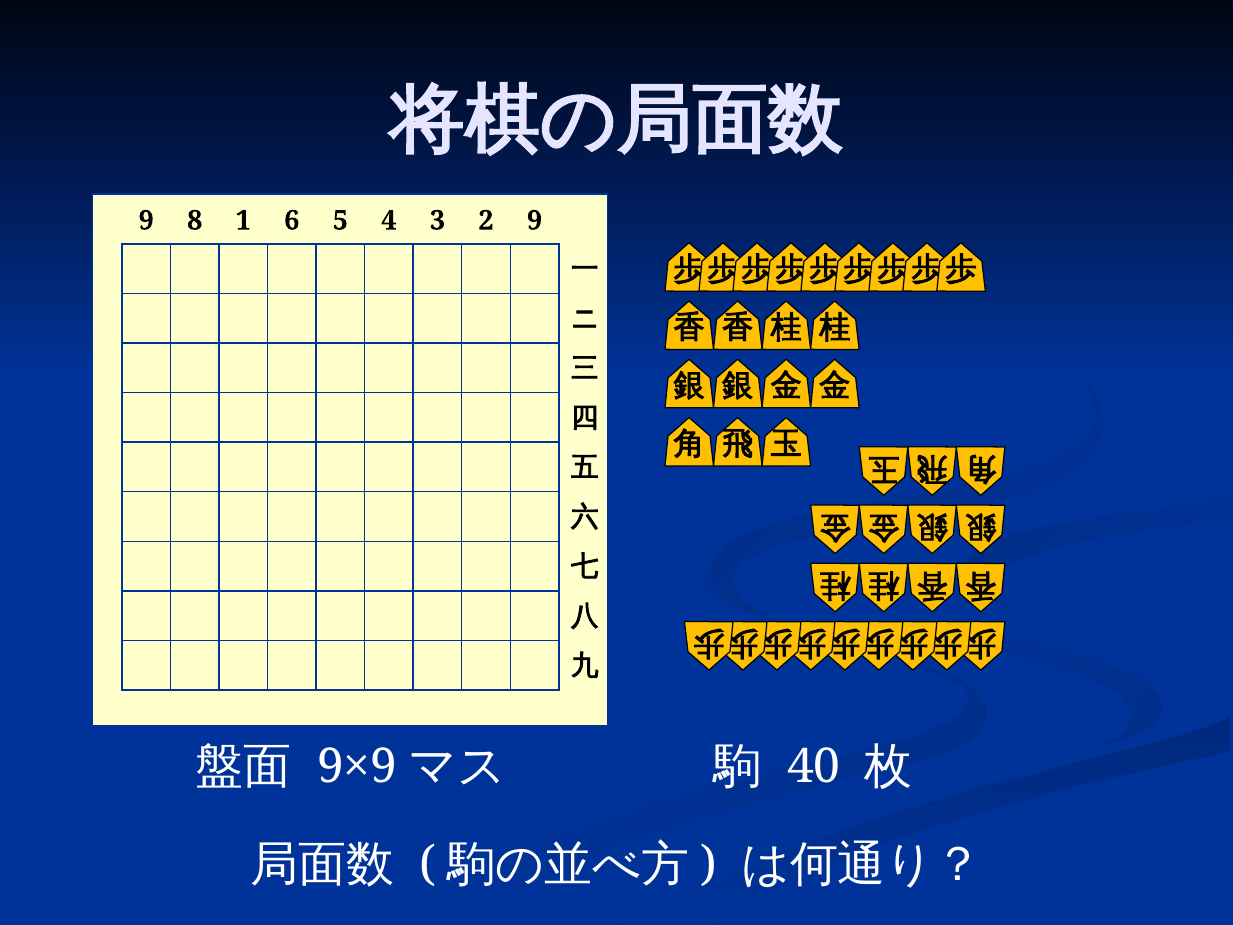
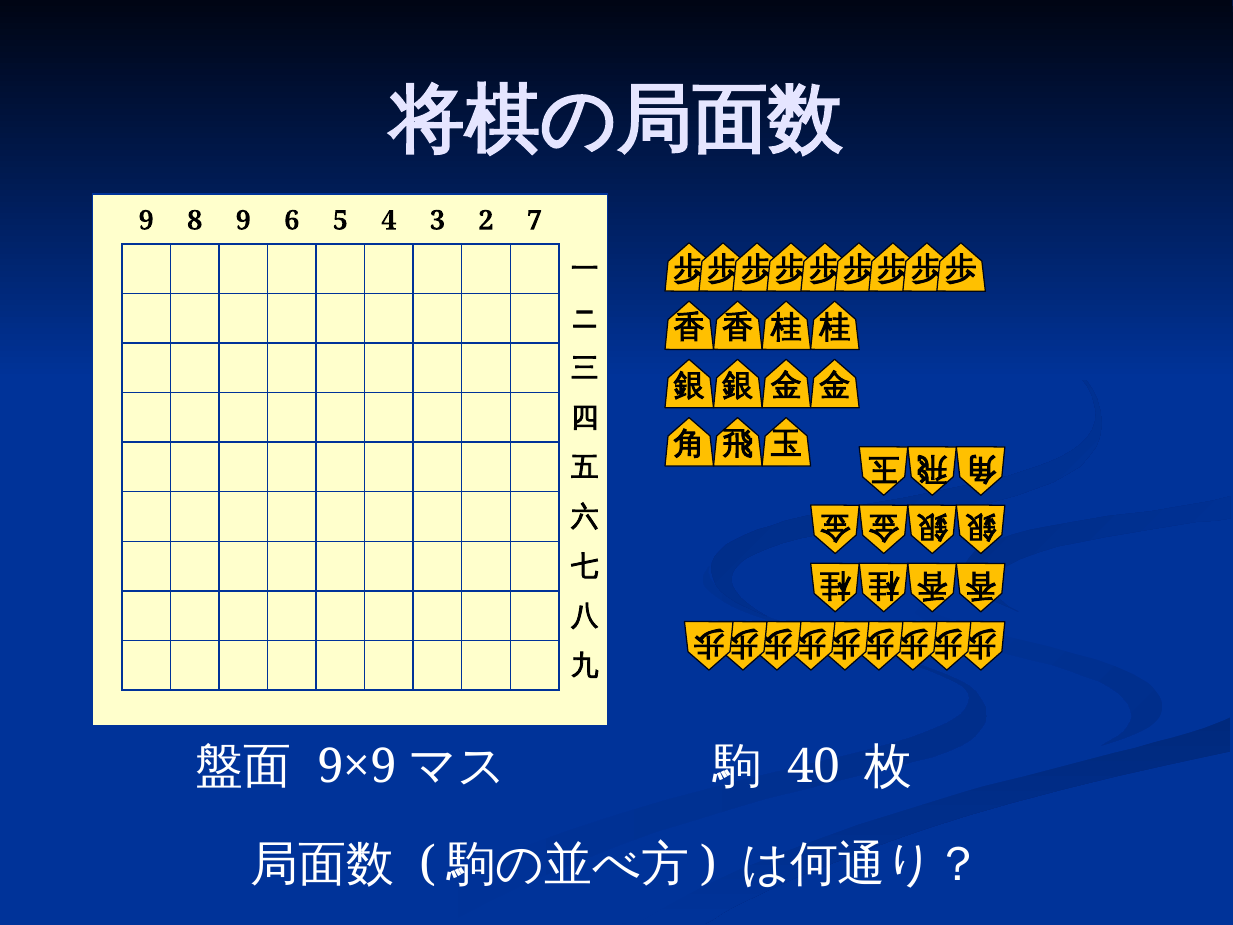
8 1: 1 -> 9 (243, 220)
2 9: 9 -> 7 (535, 220)
